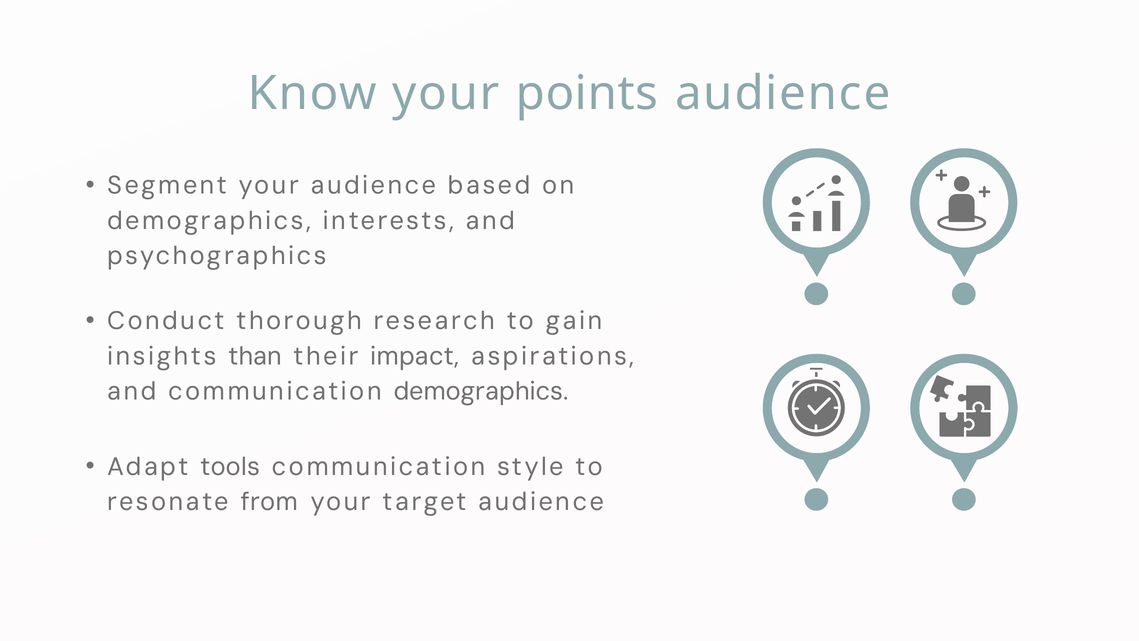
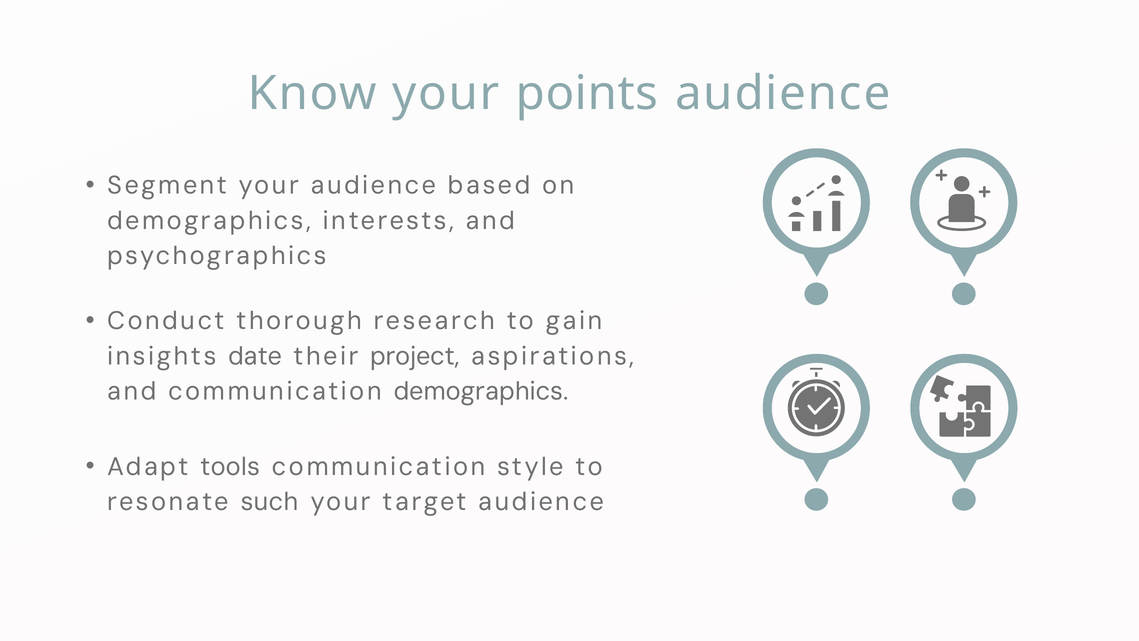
than: than -> date (255, 356)
impact: impact -> project (415, 356)
from: from -> such (270, 501)
